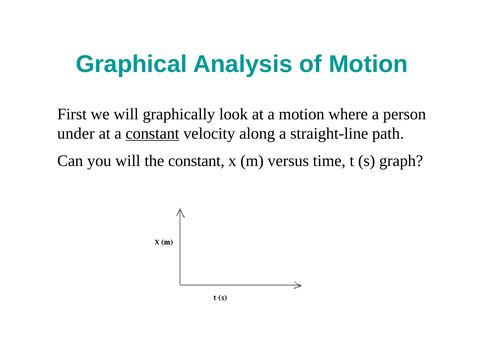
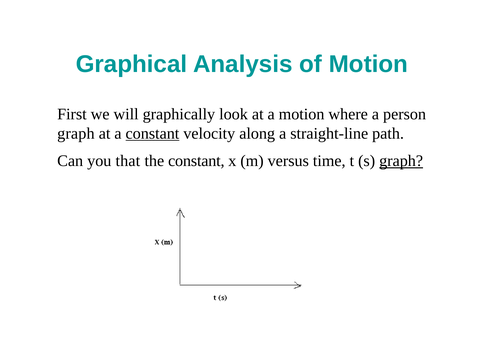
under: under -> graph (76, 133)
you will: will -> that (128, 161)
graph underline: none -> present (401, 161)
